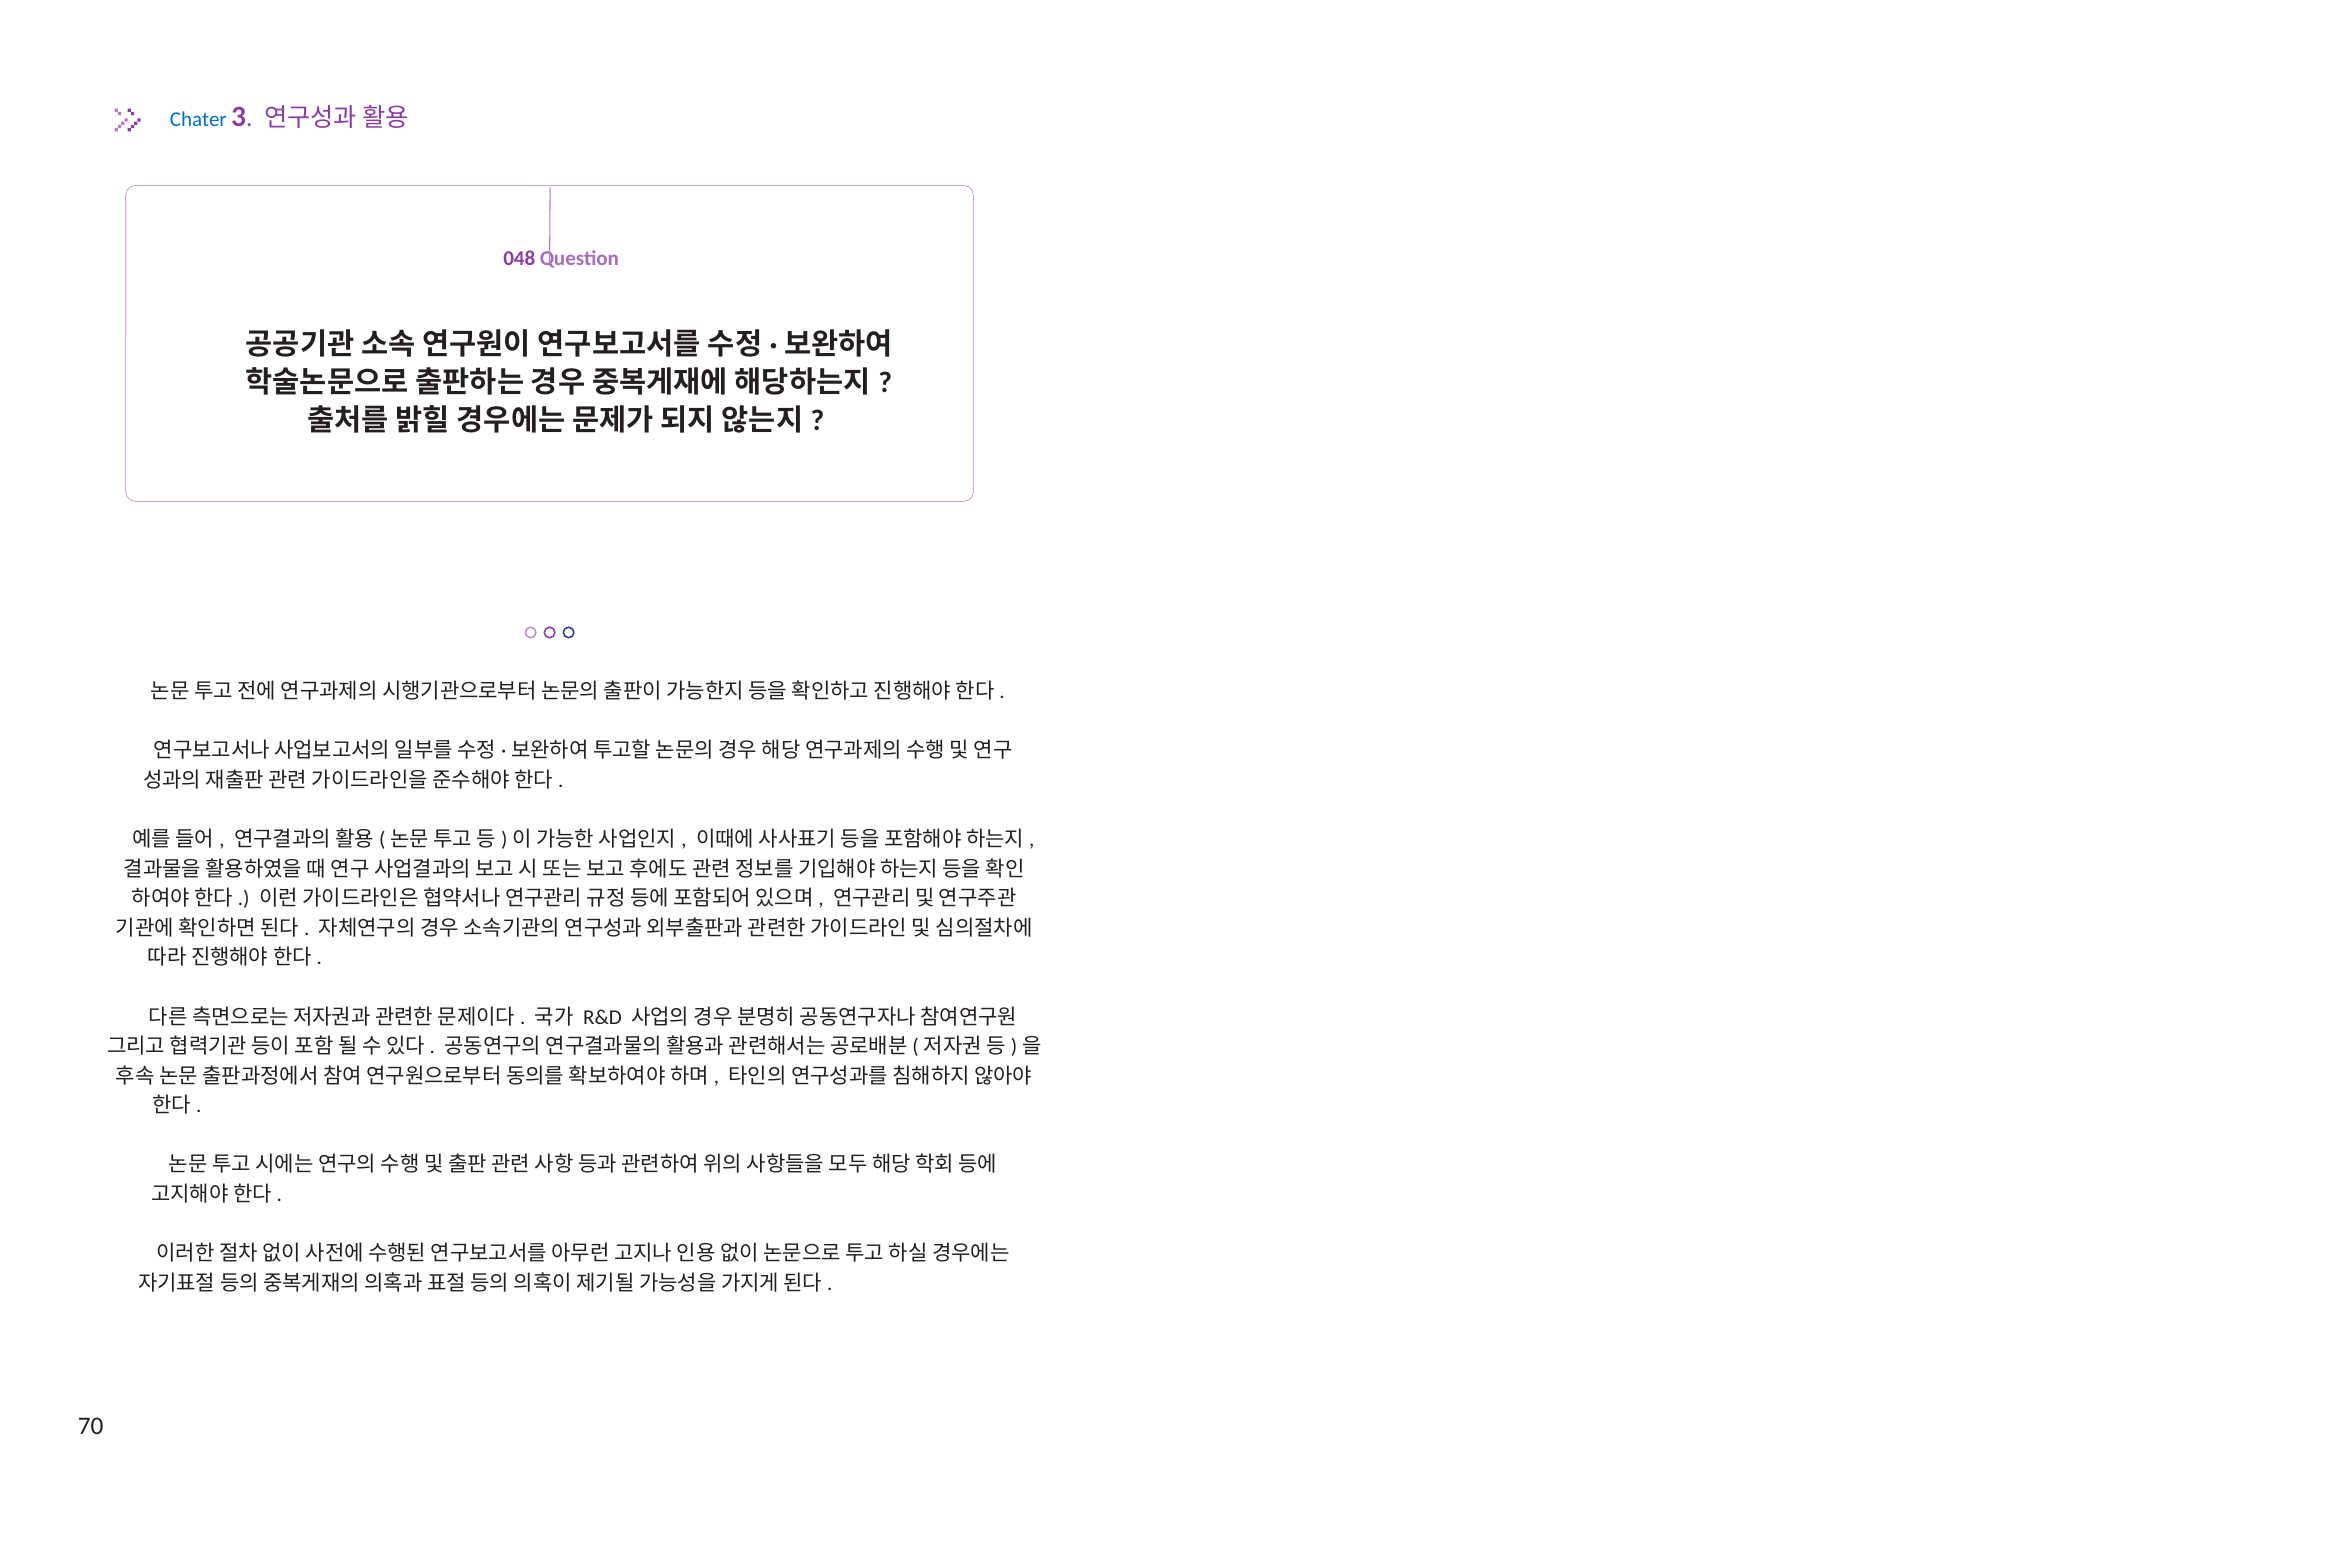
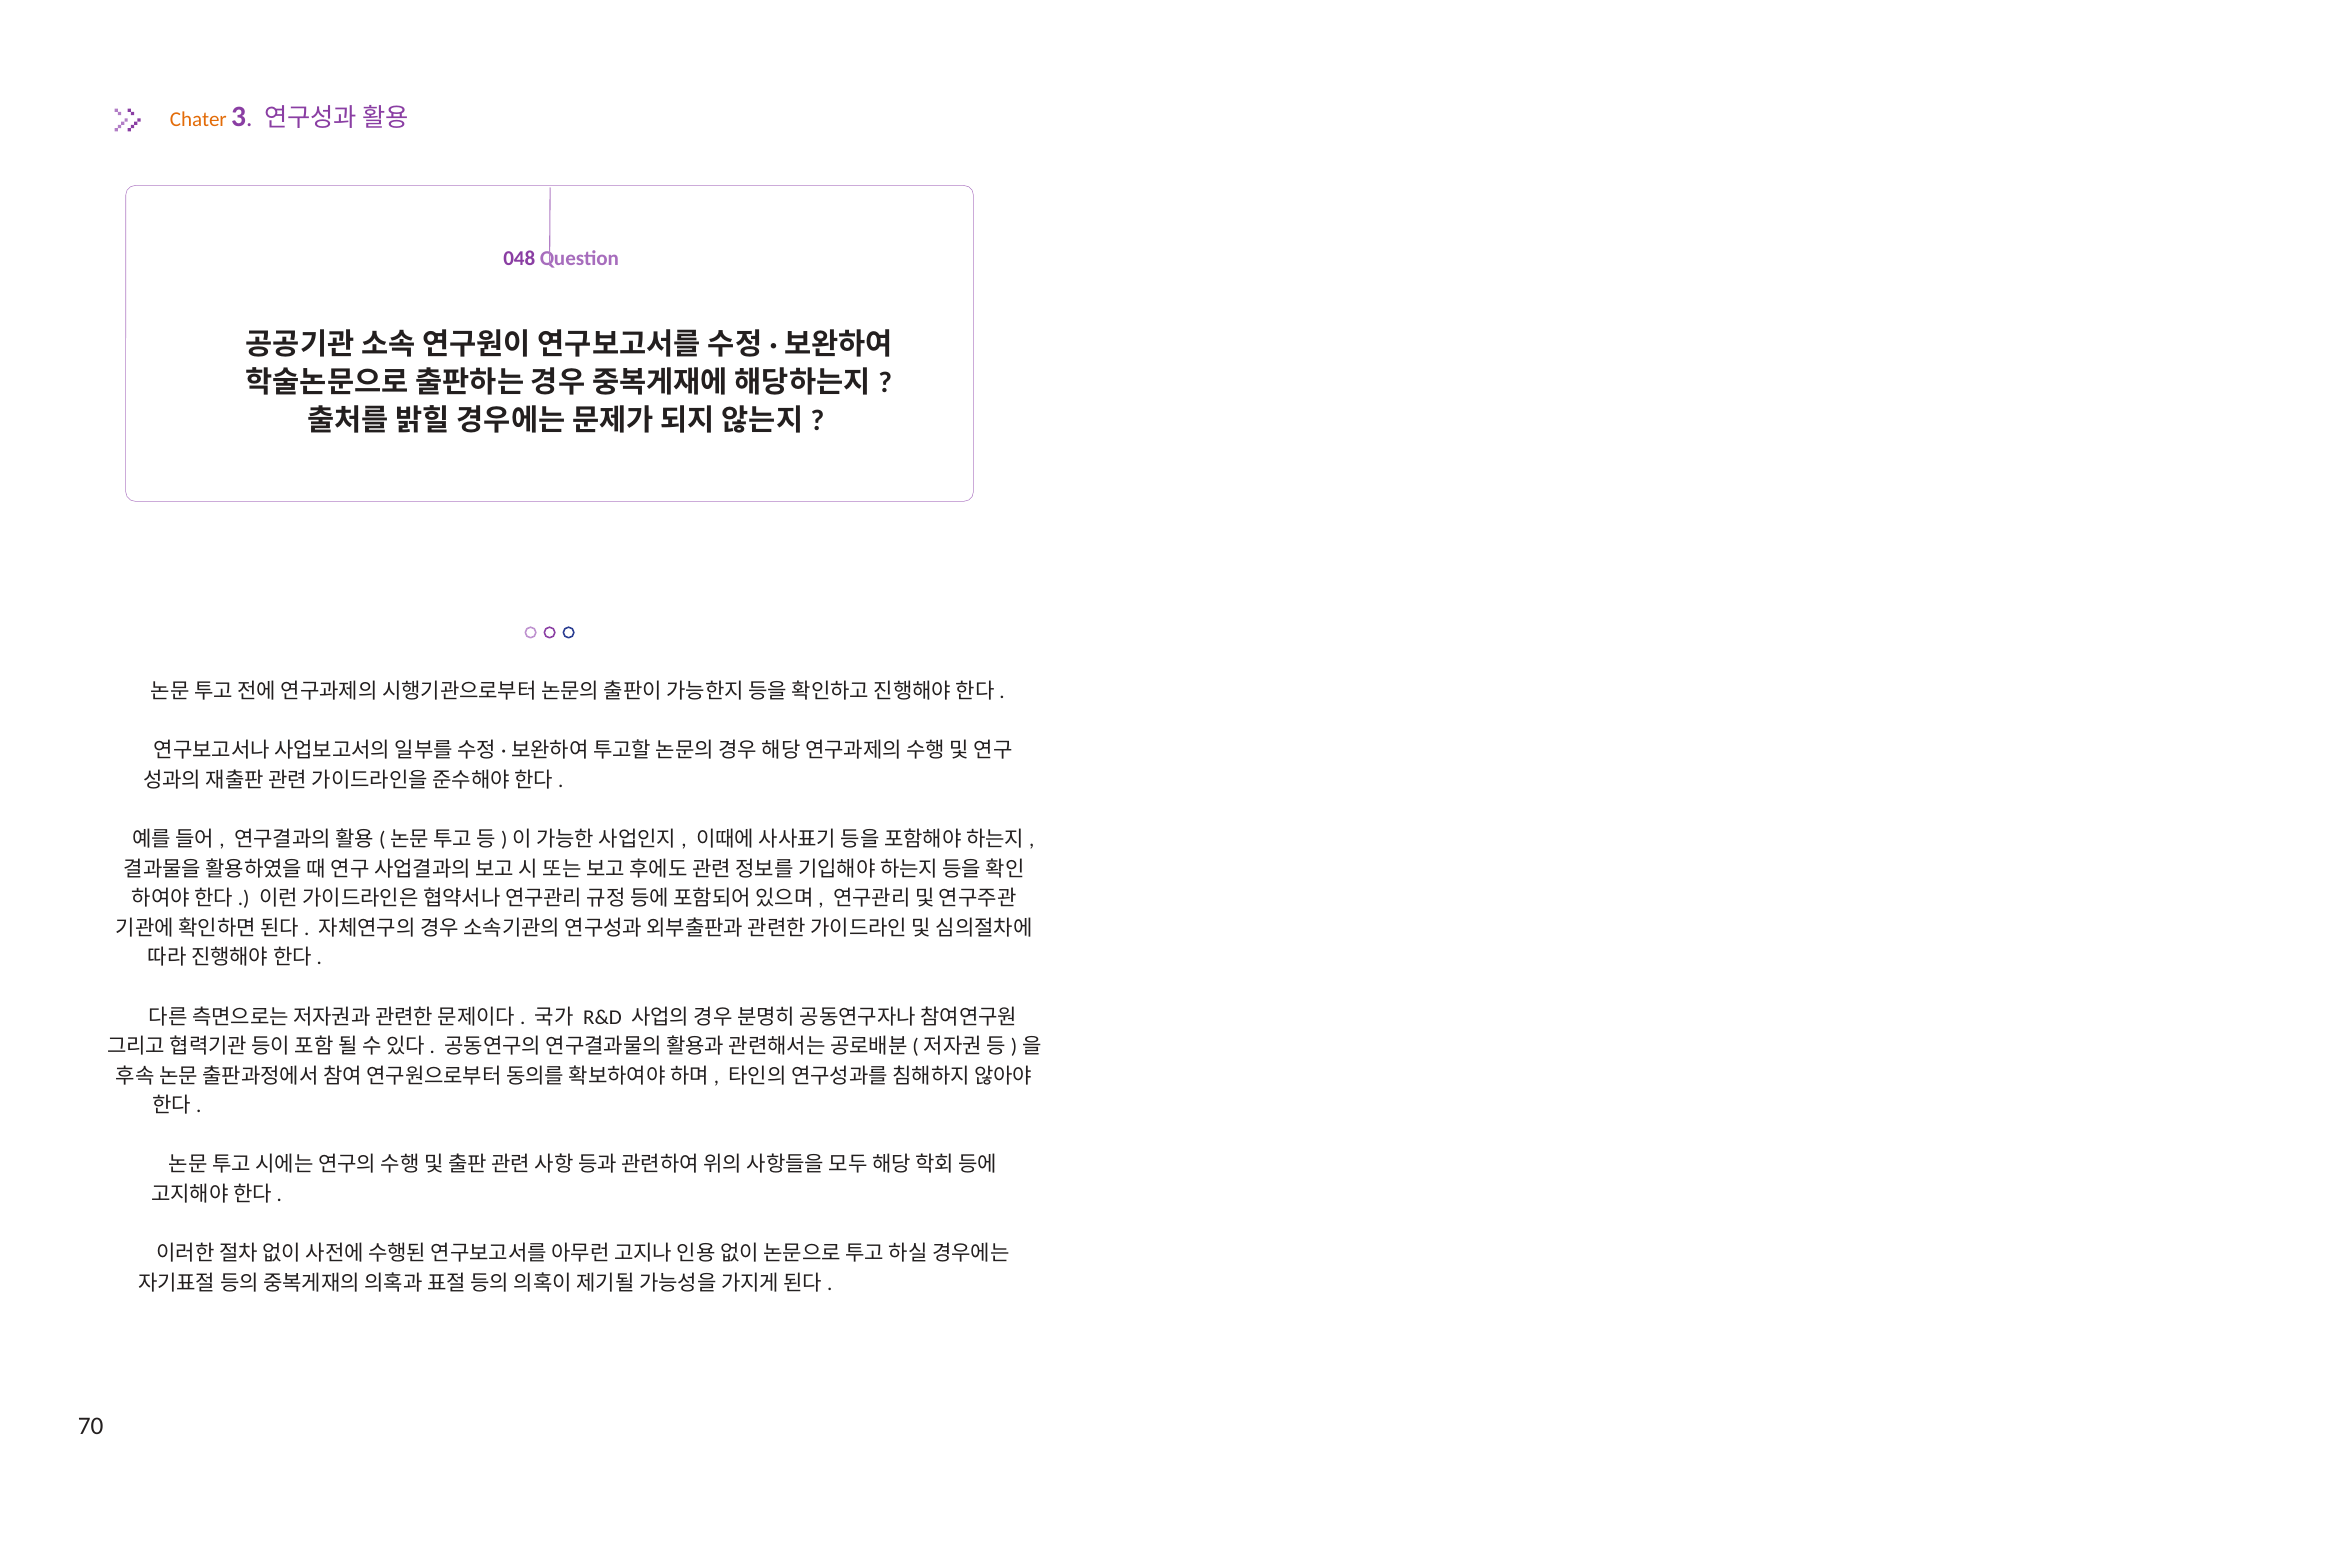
Chater colour: blue -> orange (198, 119)
